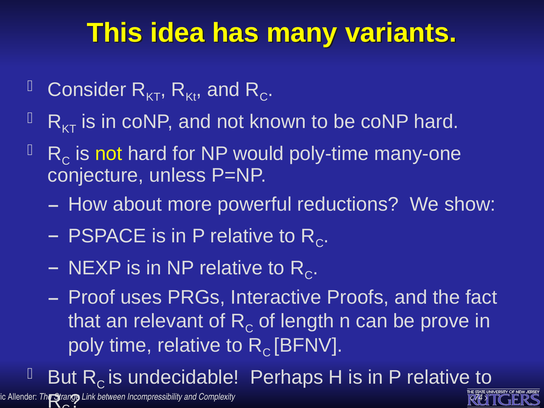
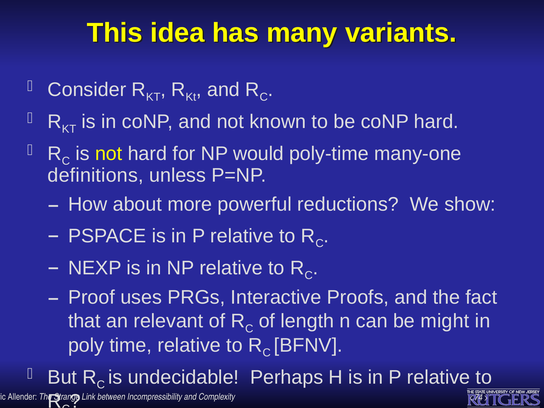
conjecture: conjecture -> definitions (96, 175)
prove: prove -> might (445, 321)
